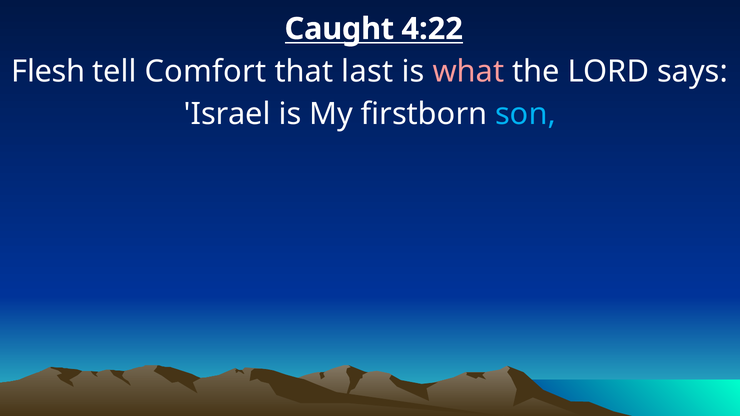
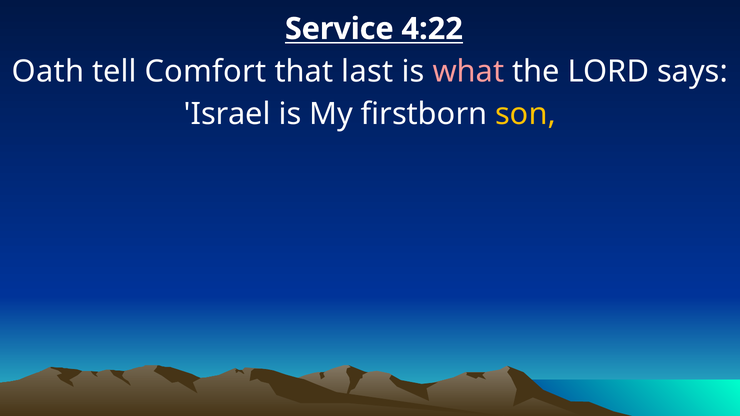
Caught: Caught -> Service (339, 29)
Flesh: Flesh -> Oath (48, 71)
son colour: light blue -> yellow (526, 114)
